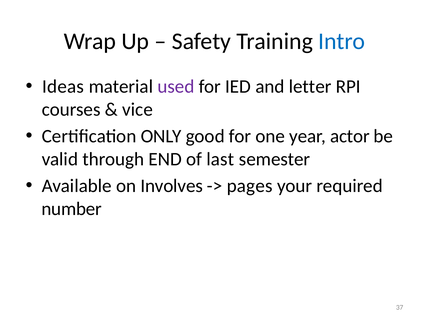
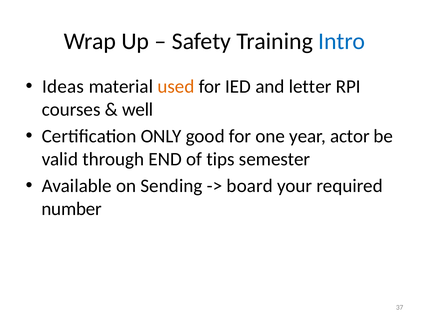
used colour: purple -> orange (176, 86)
vice: vice -> well (138, 109)
last: last -> tips (220, 159)
Involves: Involves -> Sending (172, 186)
pages: pages -> board (250, 186)
